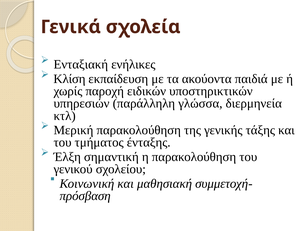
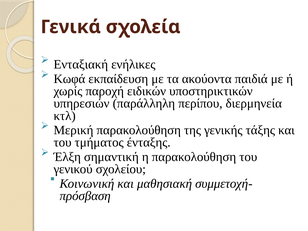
Κλίση: Κλίση -> Κωφά (69, 79)
γλώσσα: γλώσσα -> περίπου (200, 103)
